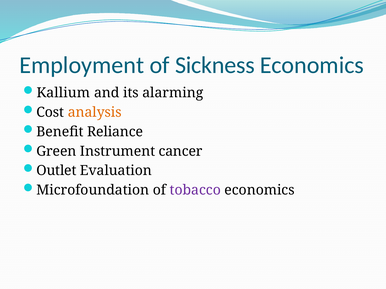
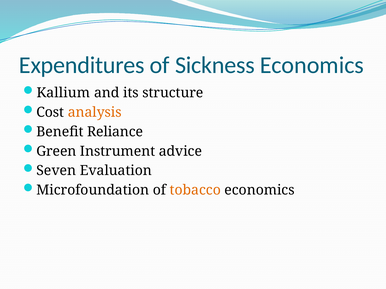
Employment: Employment -> Expenditures (82, 65)
alarming: alarming -> structure (173, 93)
cancer: cancer -> advice (180, 151)
Outlet: Outlet -> Seven (56, 171)
tobacco colour: purple -> orange (195, 190)
